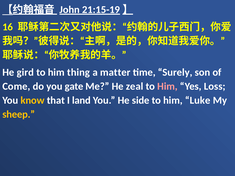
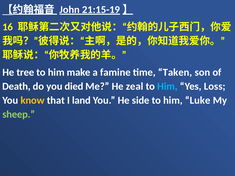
gird: gird -> tree (25, 72)
thing: thing -> make (79, 72)
matter: matter -> famine (115, 72)
Surely: Surely -> Taken (175, 72)
Come: Come -> Death (16, 86)
gate: gate -> died (74, 86)
Him colour: pink -> light blue (167, 86)
sheep colour: yellow -> light green (19, 114)
